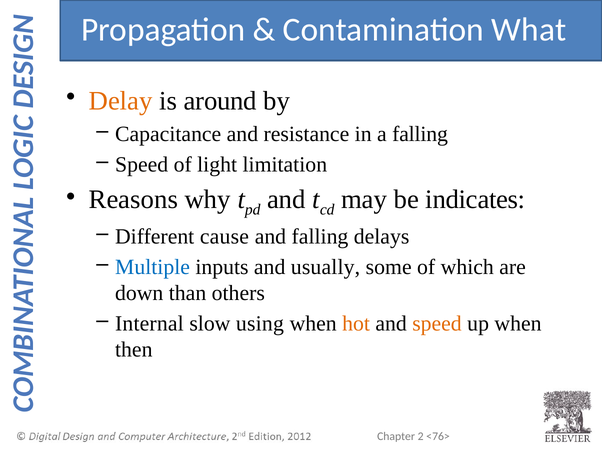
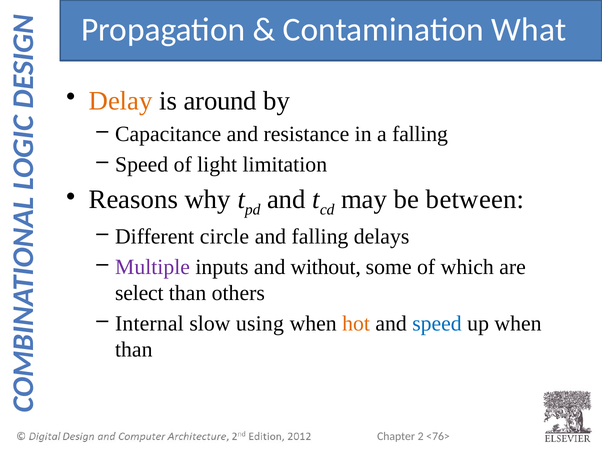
indicates: indicates -> between (475, 199)
cause: cause -> circle (224, 237)
Multiple colour: blue -> purple (153, 267)
usually: usually -> without (326, 267)
down: down -> select (139, 293)
speed colour: orange -> blue (437, 324)
then: then -> than (134, 350)
